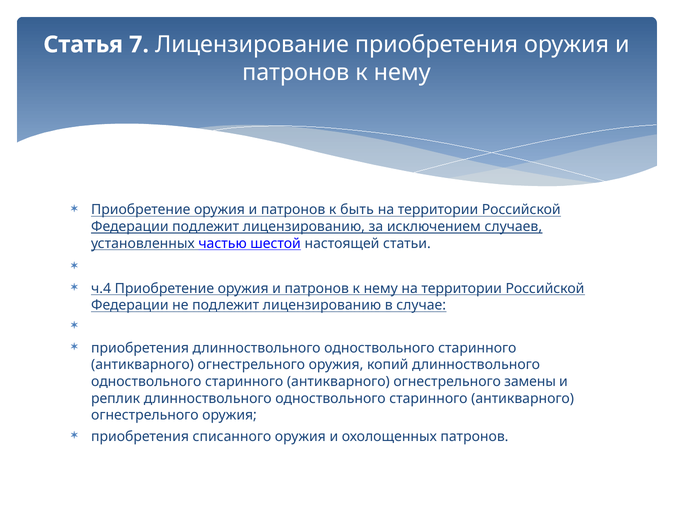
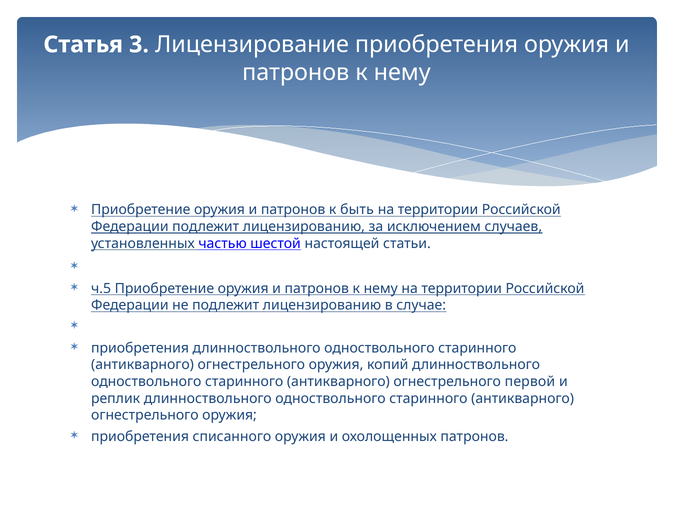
7: 7 -> 3 (139, 45)
ч.4: ч.4 -> ч.5 (101, 288)
замены: замены -> первой (530, 381)
